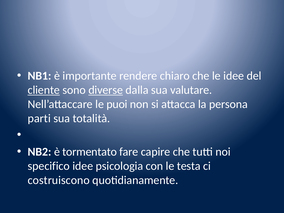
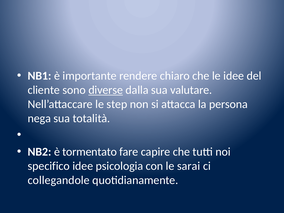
cliente underline: present -> none (44, 90)
puoi: puoi -> step (117, 104)
parti: parti -> nega (39, 118)
testa: testa -> sarai (189, 166)
costruiscono: costruiscono -> collegandole (59, 180)
